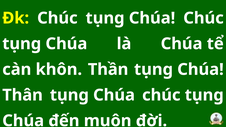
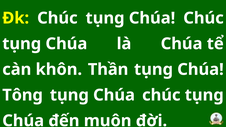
Thân: Thân -> Tông (23, 95)
